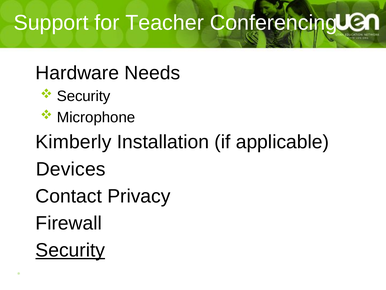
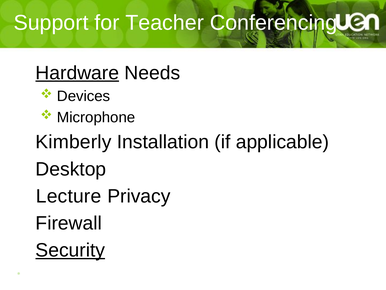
Hardware underline: none -> present (77, 73)
Security: Security -> Devices (84, 96)
Devices: Devices -> Desktop (71, 169)
Contact: Contact -> Lecture (69, 196)
